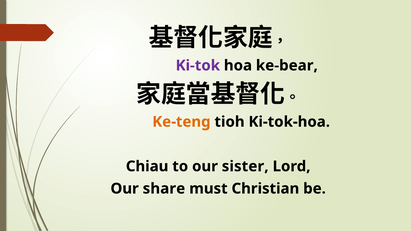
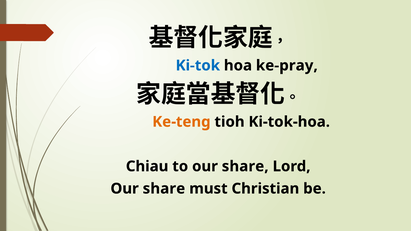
Ki-tok colour: purple -> blue (198, 66)
ke-bear: ke-bear -> ke-pray (287, 66)
to our sister: sister -> share (245, 166)
